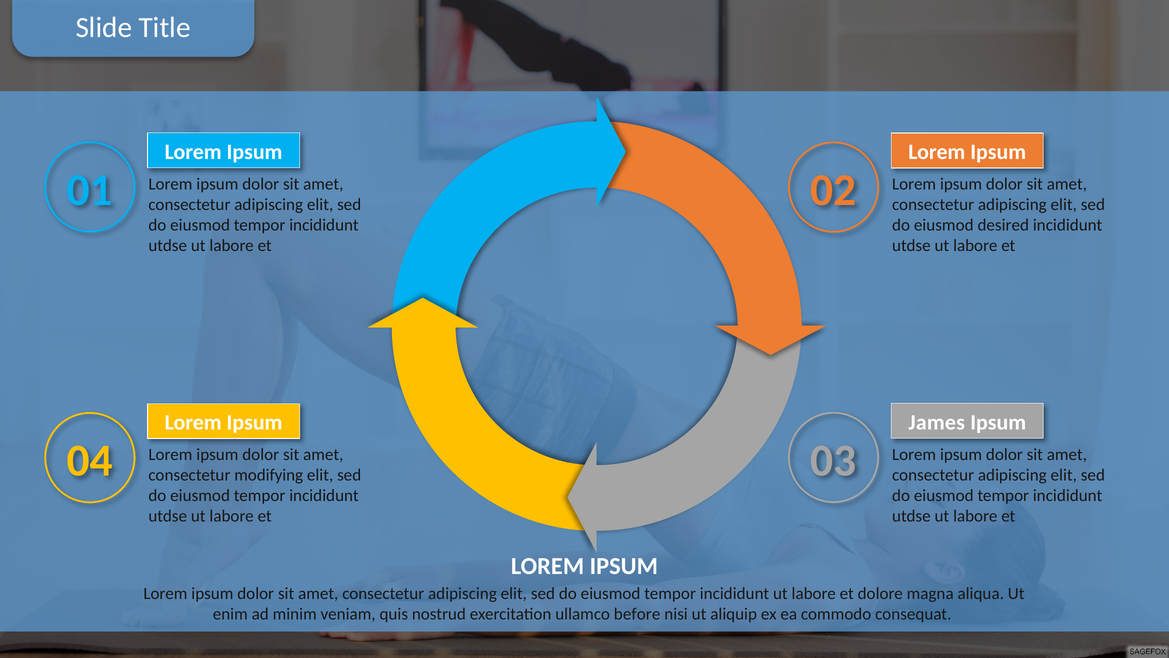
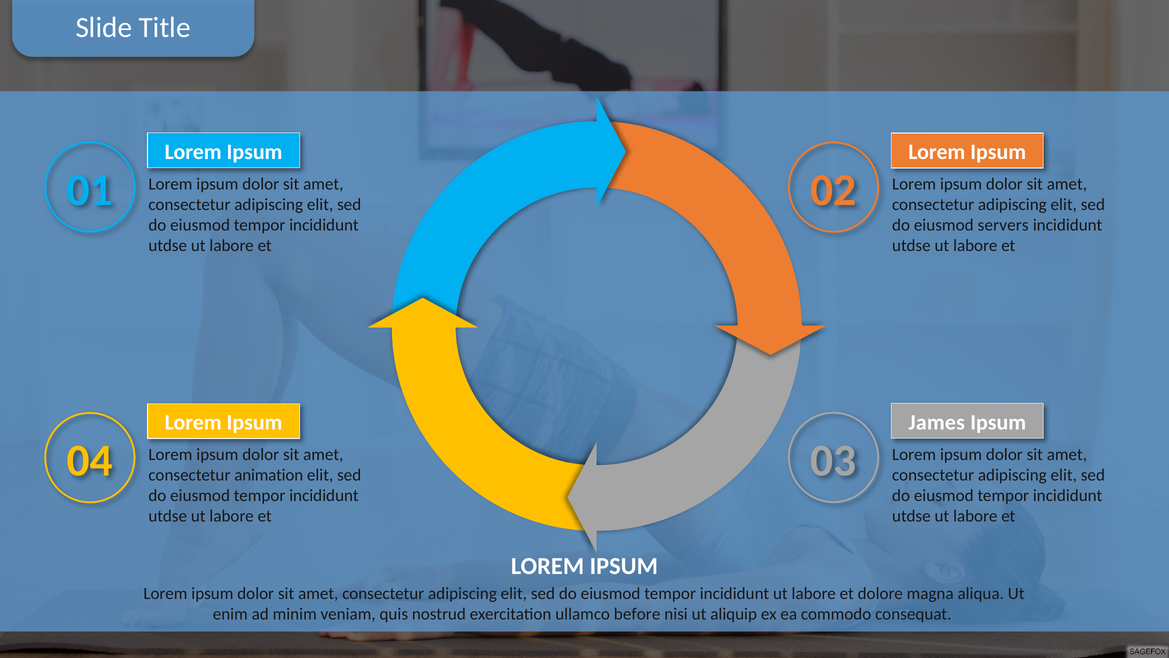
desired: desired -> servers (1003, 225)
modifying: modifying -> animation (269, 475)
